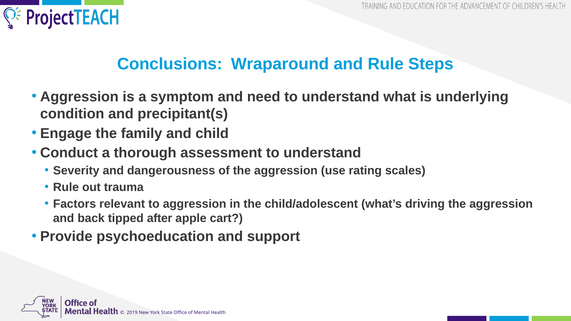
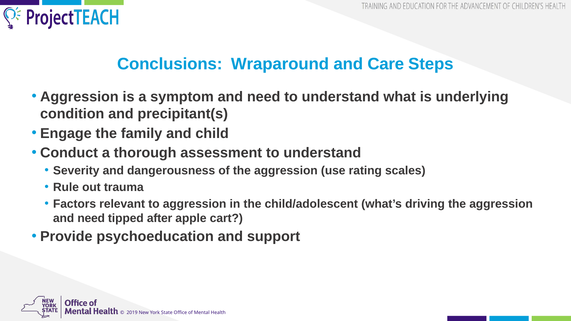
and Rule: Rule -> Care (386, 64)
back: back -> need (91, 218)
